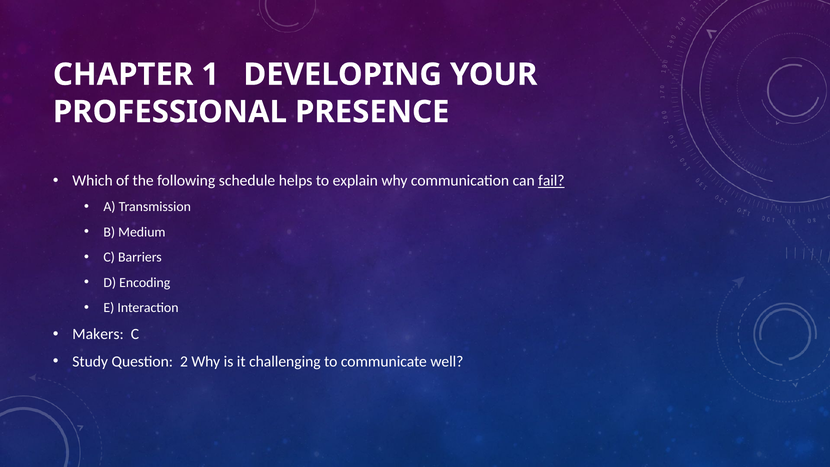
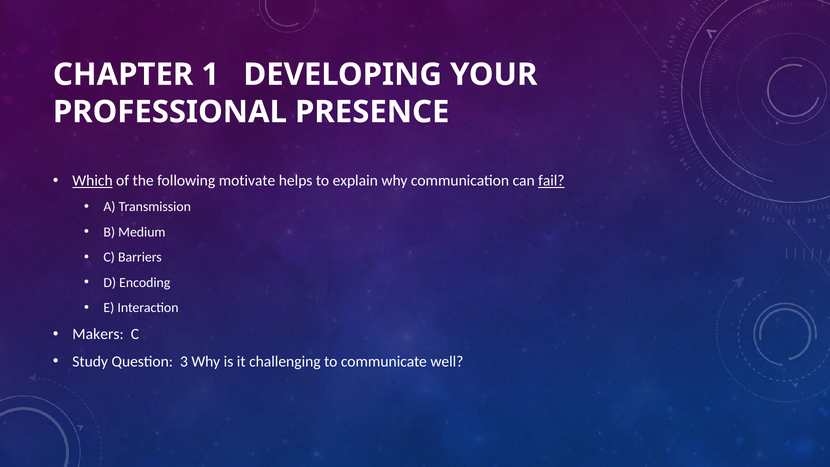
Which underline: none -> present (93, 181)
schedule: schedule -> motivate (247, 181)
2: 2 -> 3 (184, 361)
